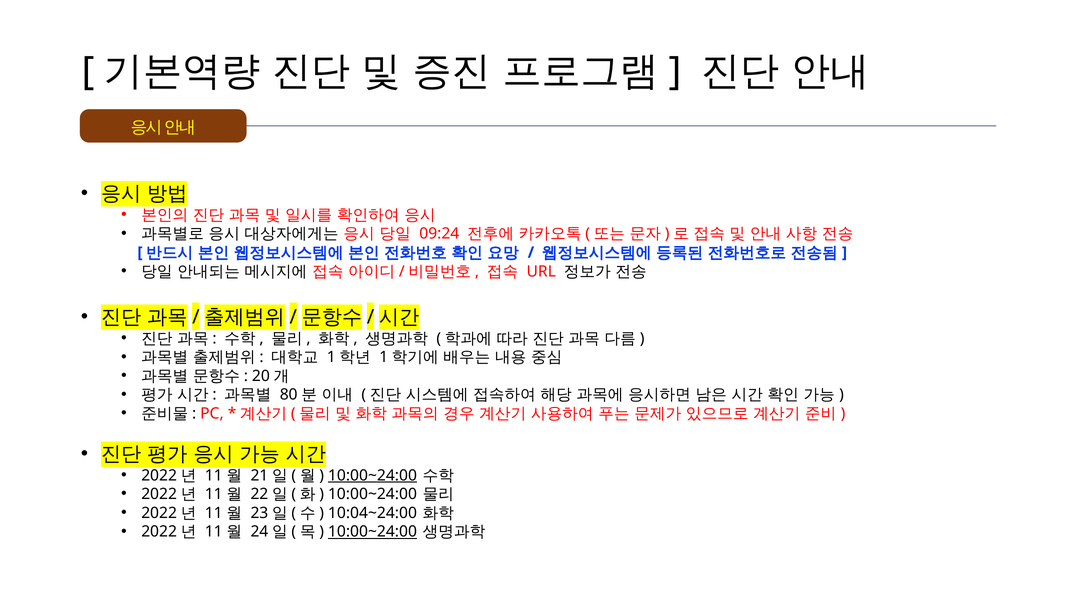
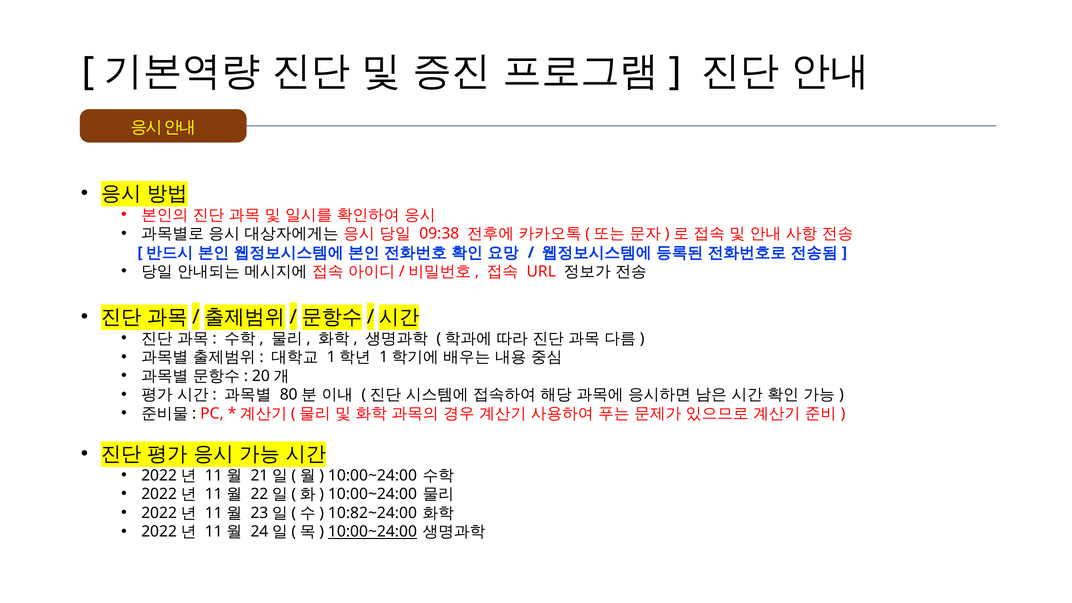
09:24: 09:24 -> 09:38 (439, 234)
10:00~24:00 underline: present -> none (372, 475)
10:04~24:00: 10:04~24:00 -> 10:82~24:00 (372, 513)
